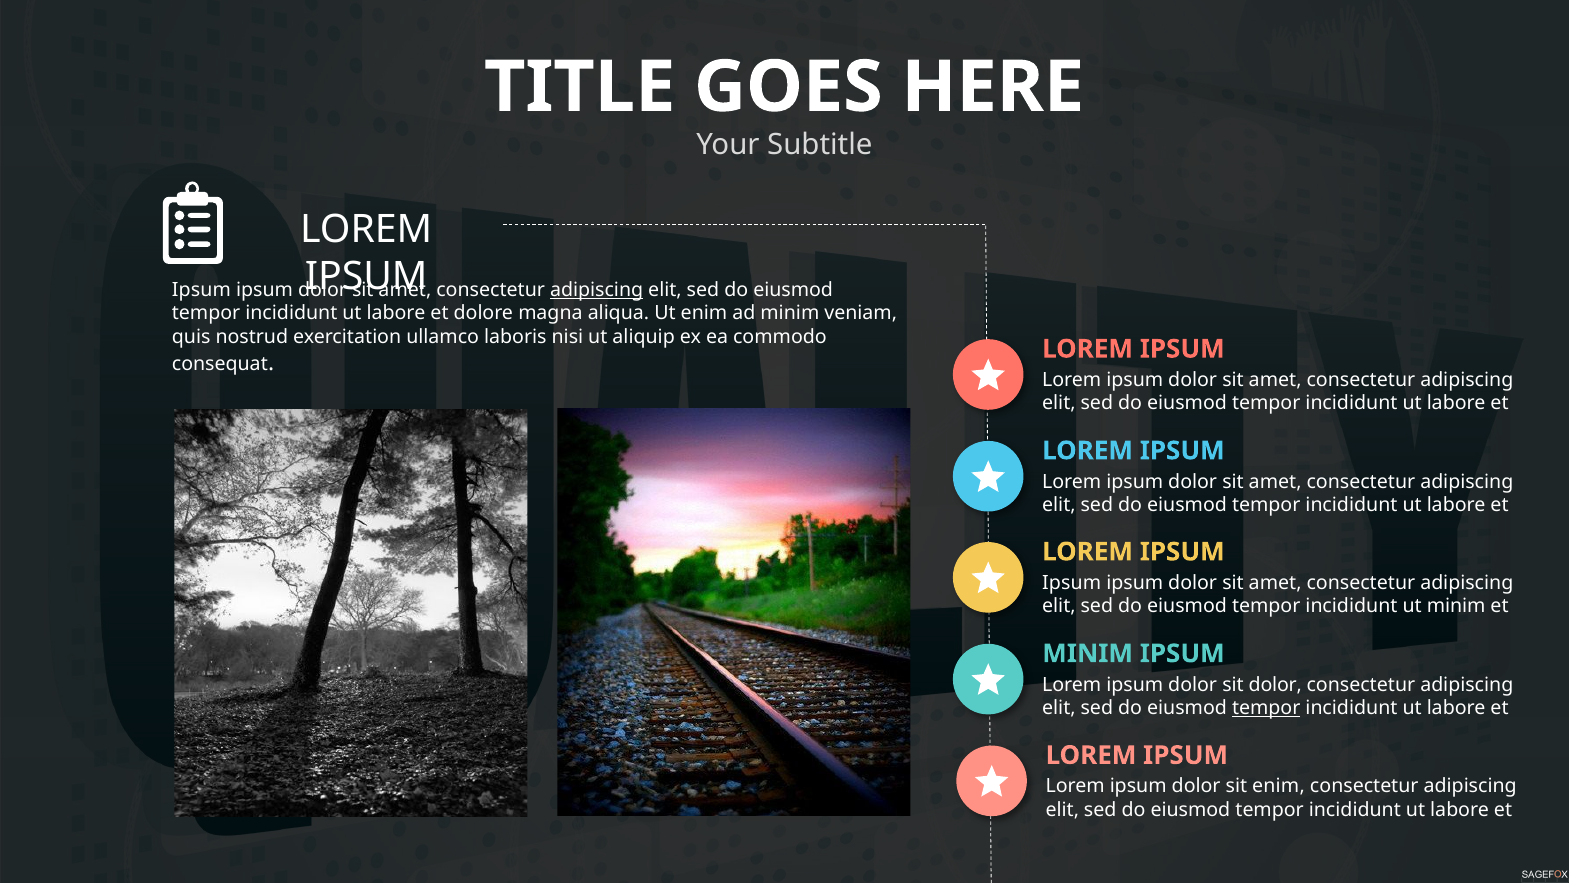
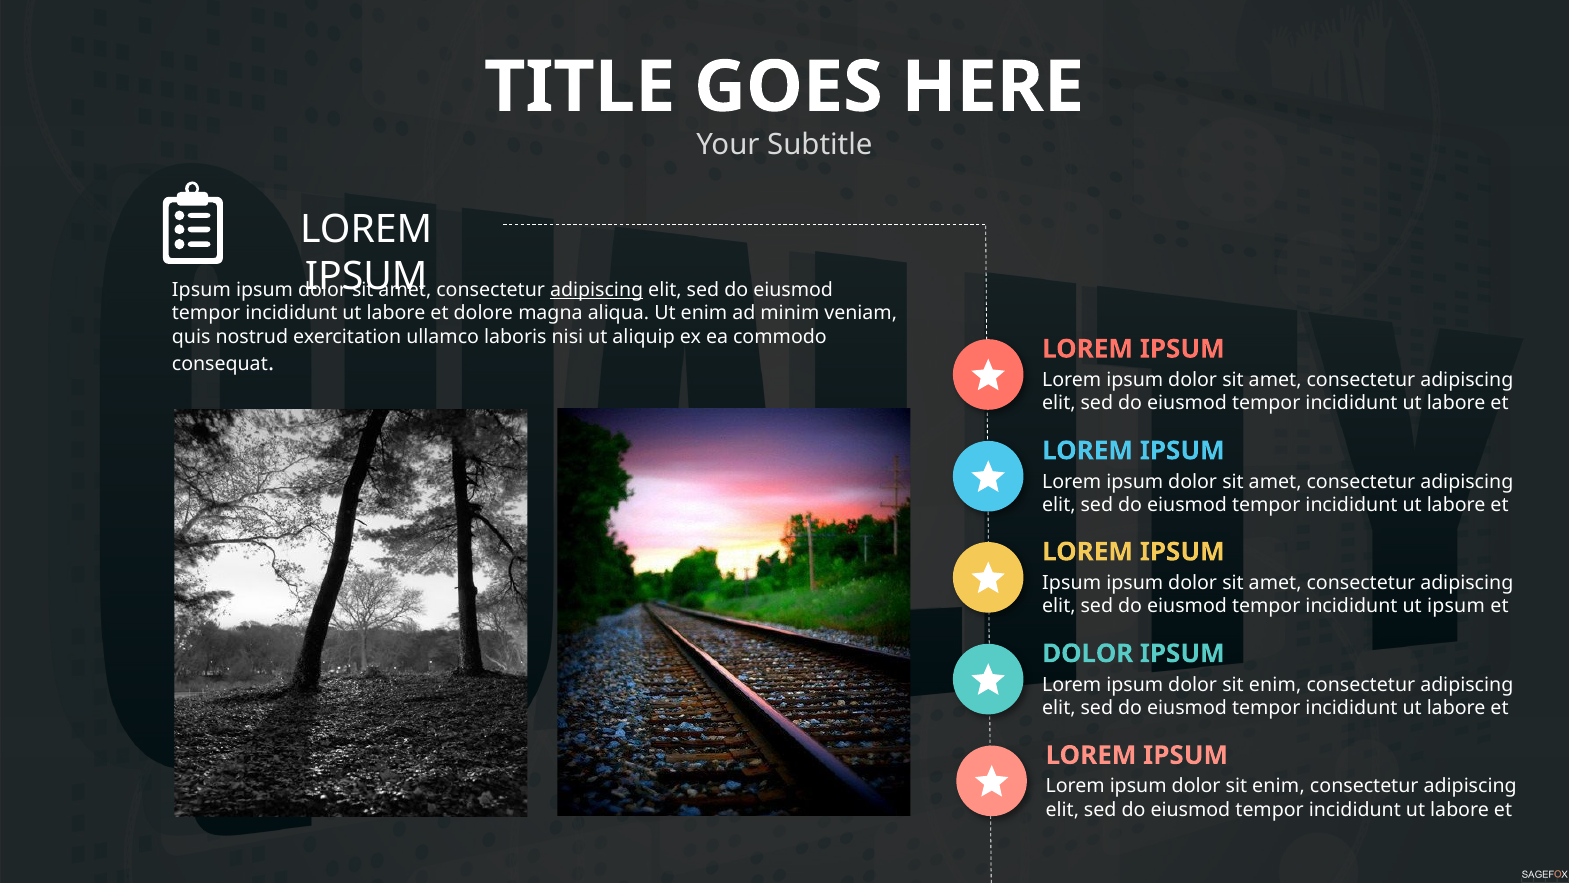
ut minim: minim -> ipsum (1456, 606)
MINIM: MINIM -> DOLOR (1088, 653)
dolor: dolor -> enim (1275, 684)
tempor underline: present -> none (1266, 708)
